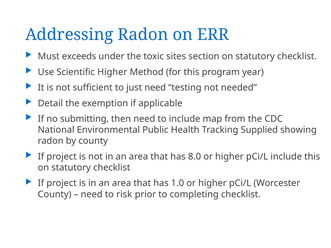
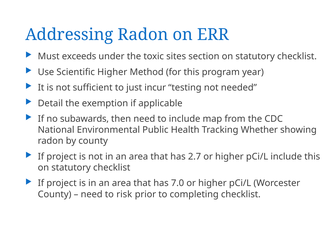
just need: need -> incur (155, 88)
submitting: submitting -> subawards (84, 119)
Supplied: Supplied -> Whether (259, 130)
8.0: 8.0 -> 2.7 (195, 157)
1.0: 1.0 -> 7.0 (178, 183)
